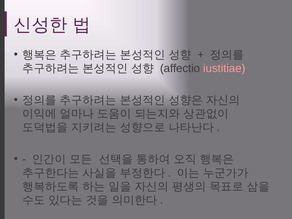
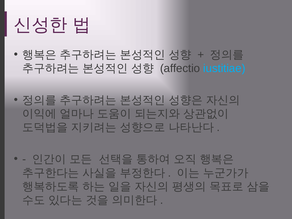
iustitiae colour: pink -> light blue (224, 68)
